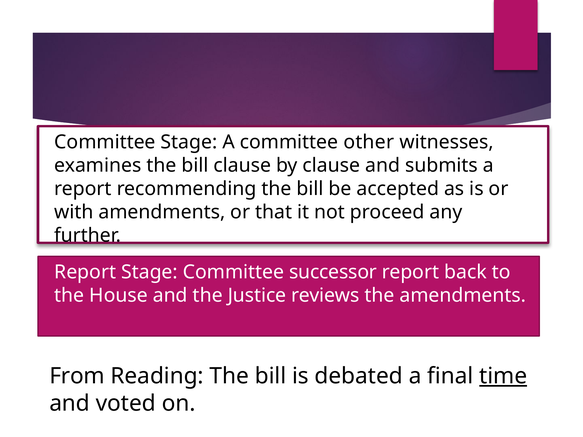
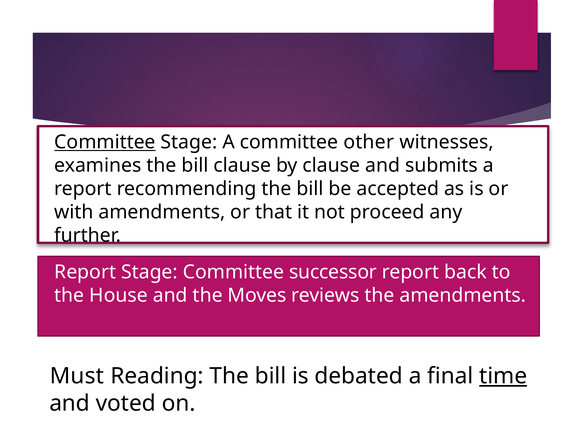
Committee underline: none -> present (105, 142)
Justice: Justice -> Moves (257, 296)
From: From -> Must (77, 376)
